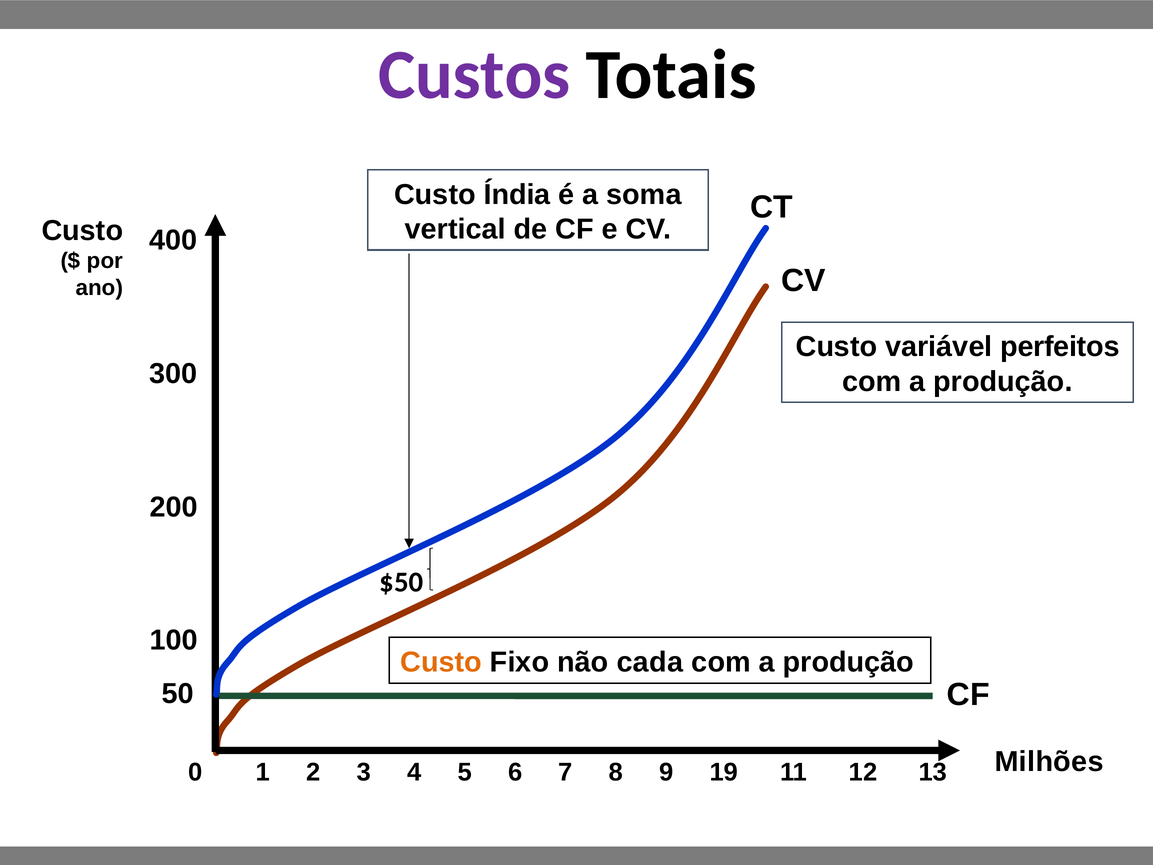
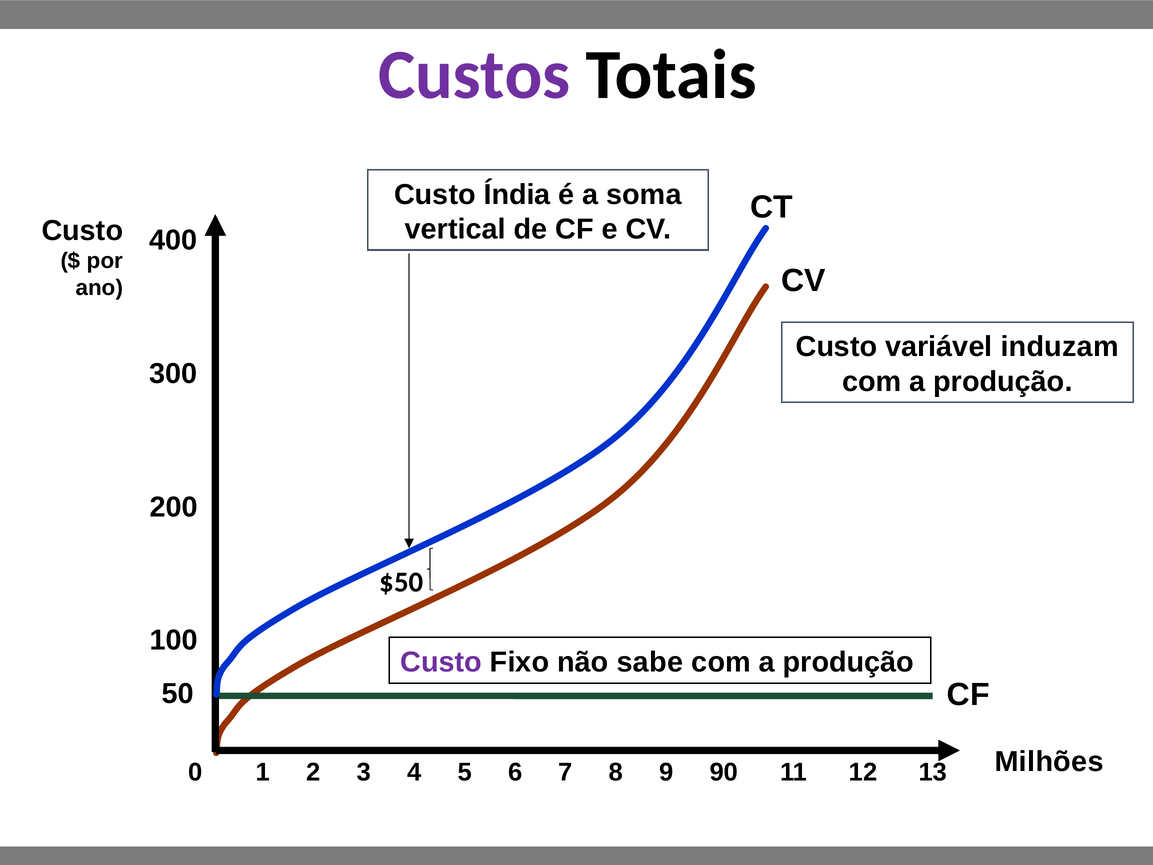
perfeitos: perfeitos -> induzam (1060, 347)
Custo colour: orange -> purple (441, 662)
cada: cada -> sabe (650, 662)
19: 19 -> 90 (724, 772)
